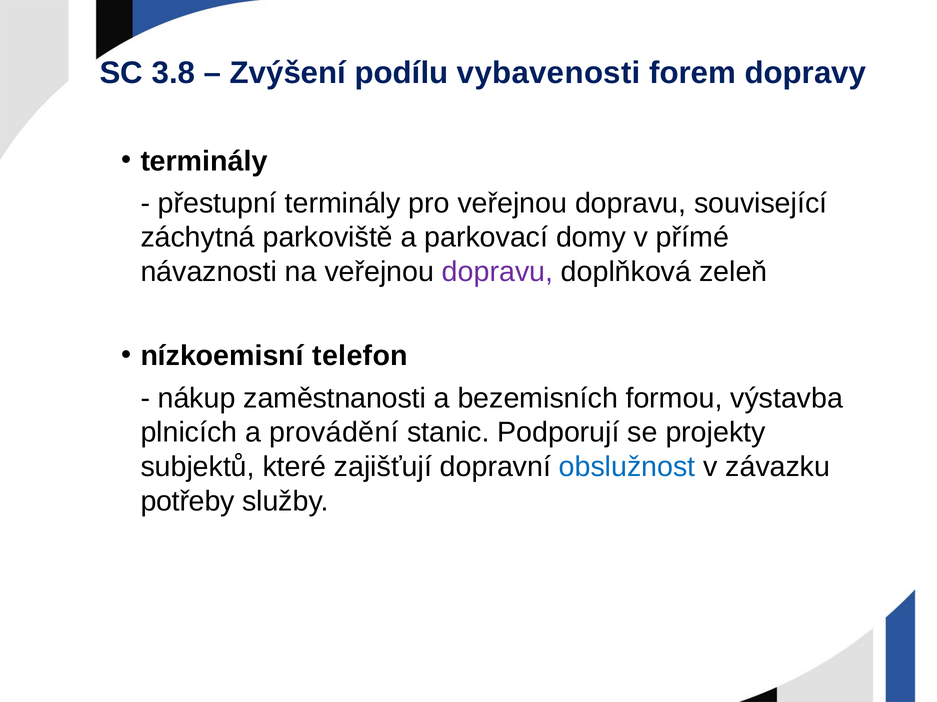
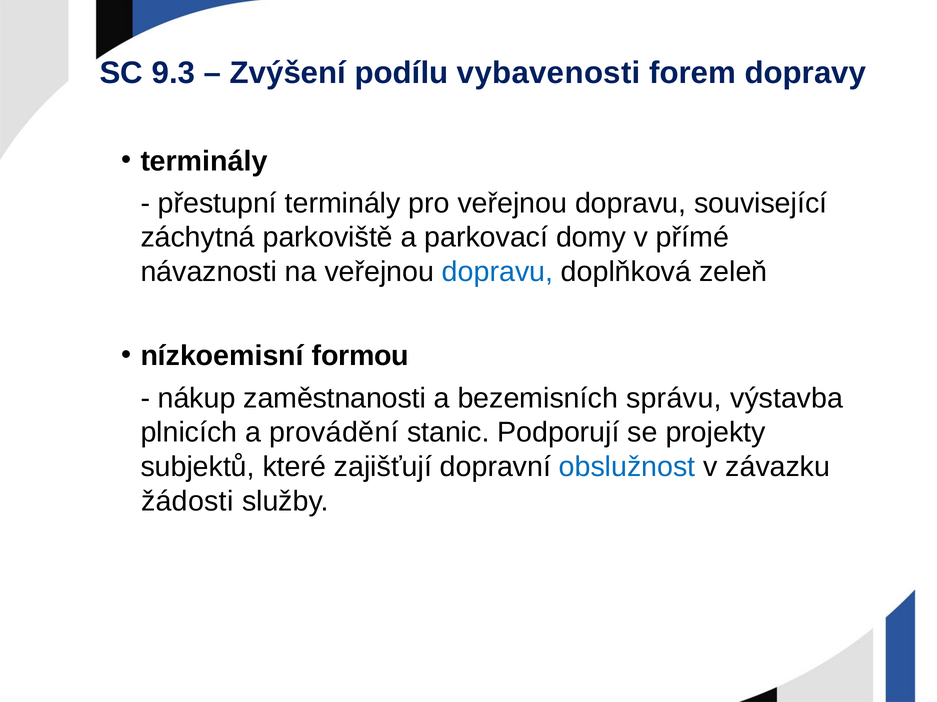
3.8: 3.8 -> 9.3 (173, 73)
dopravu colour: purple -> blue (498, 272)
telefon: telefon -> formou (360, 356)
formou: formou -> správu (674, 399)
potřeby: potřeby -> žádosti (187, 502)
